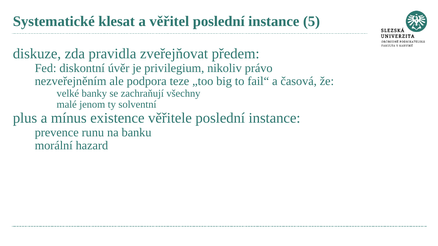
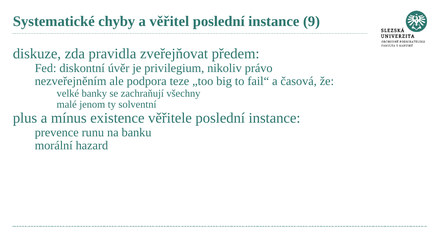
klesat: klesat -> chyby (117, 21)
5: 5 -> 9 (312, 21)
